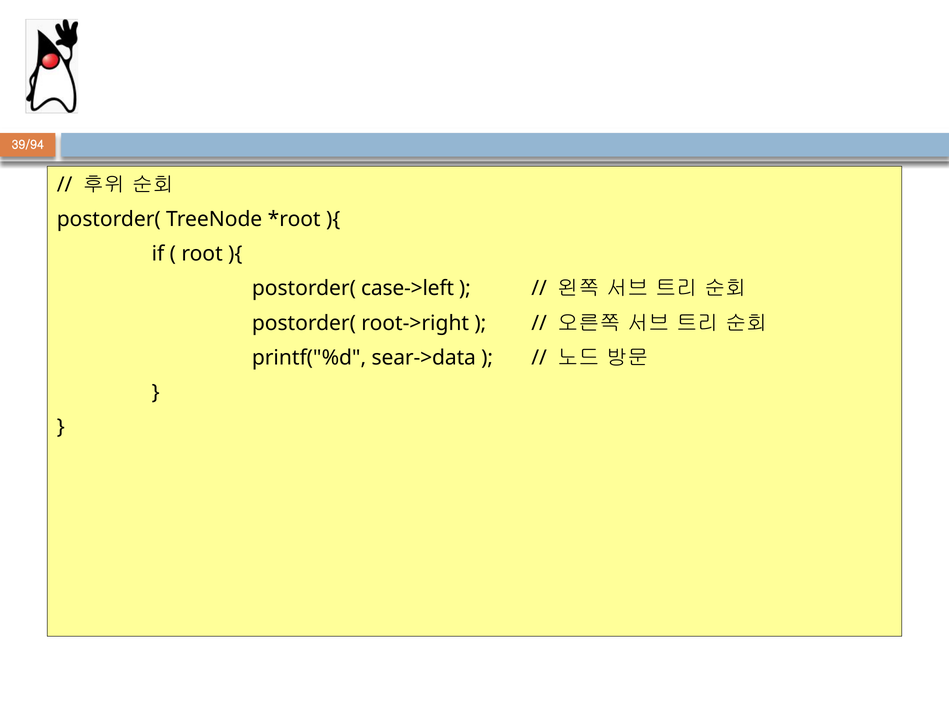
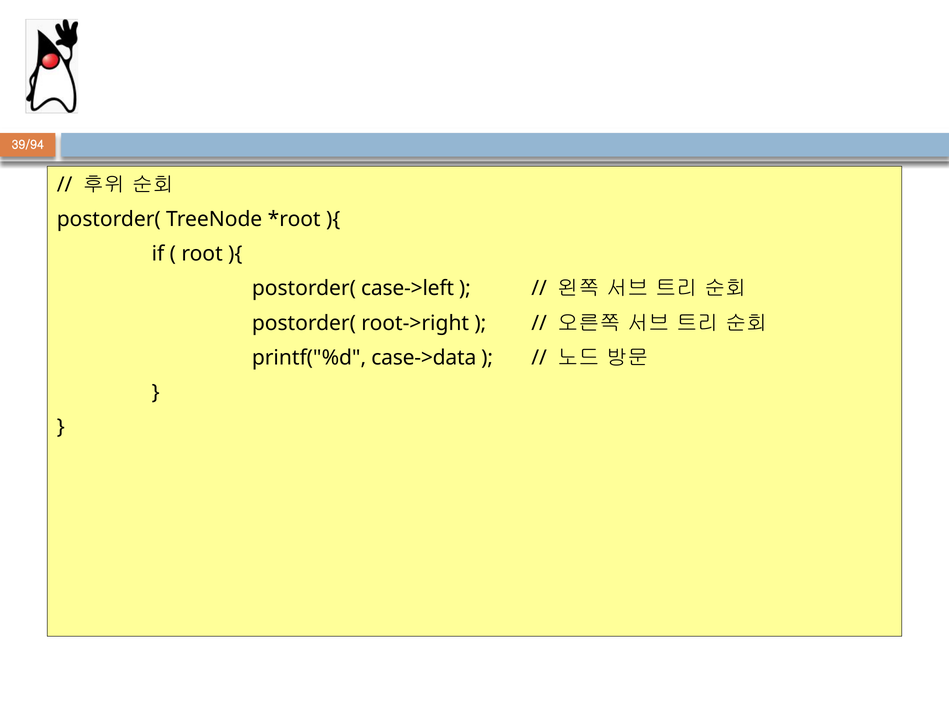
sear->data: sear->data -> case->data (424, 357)
